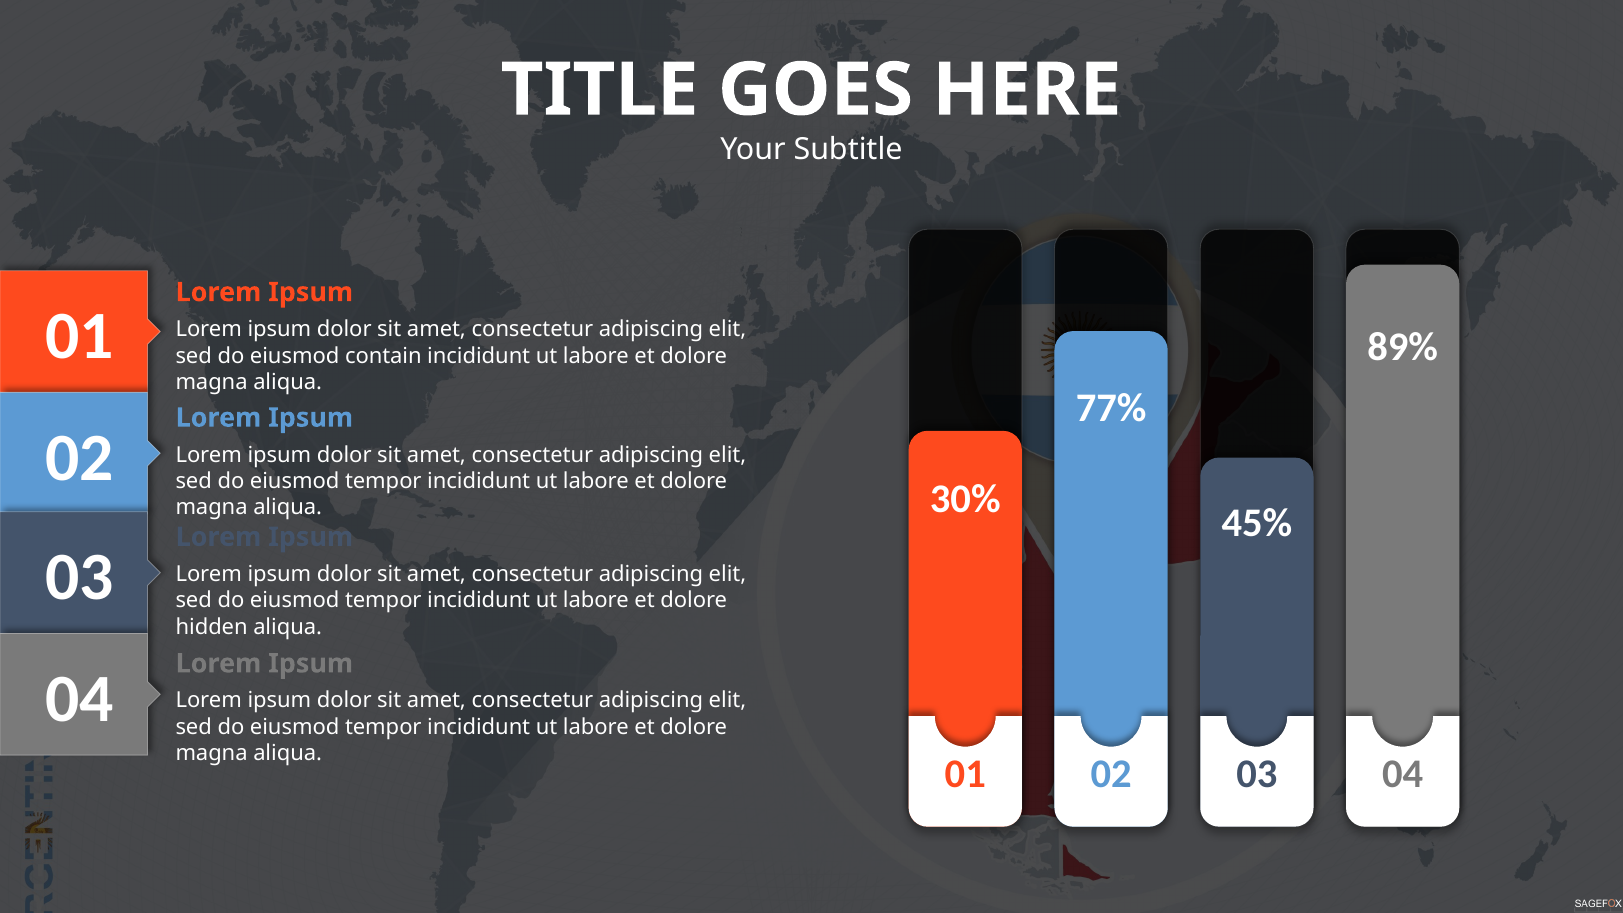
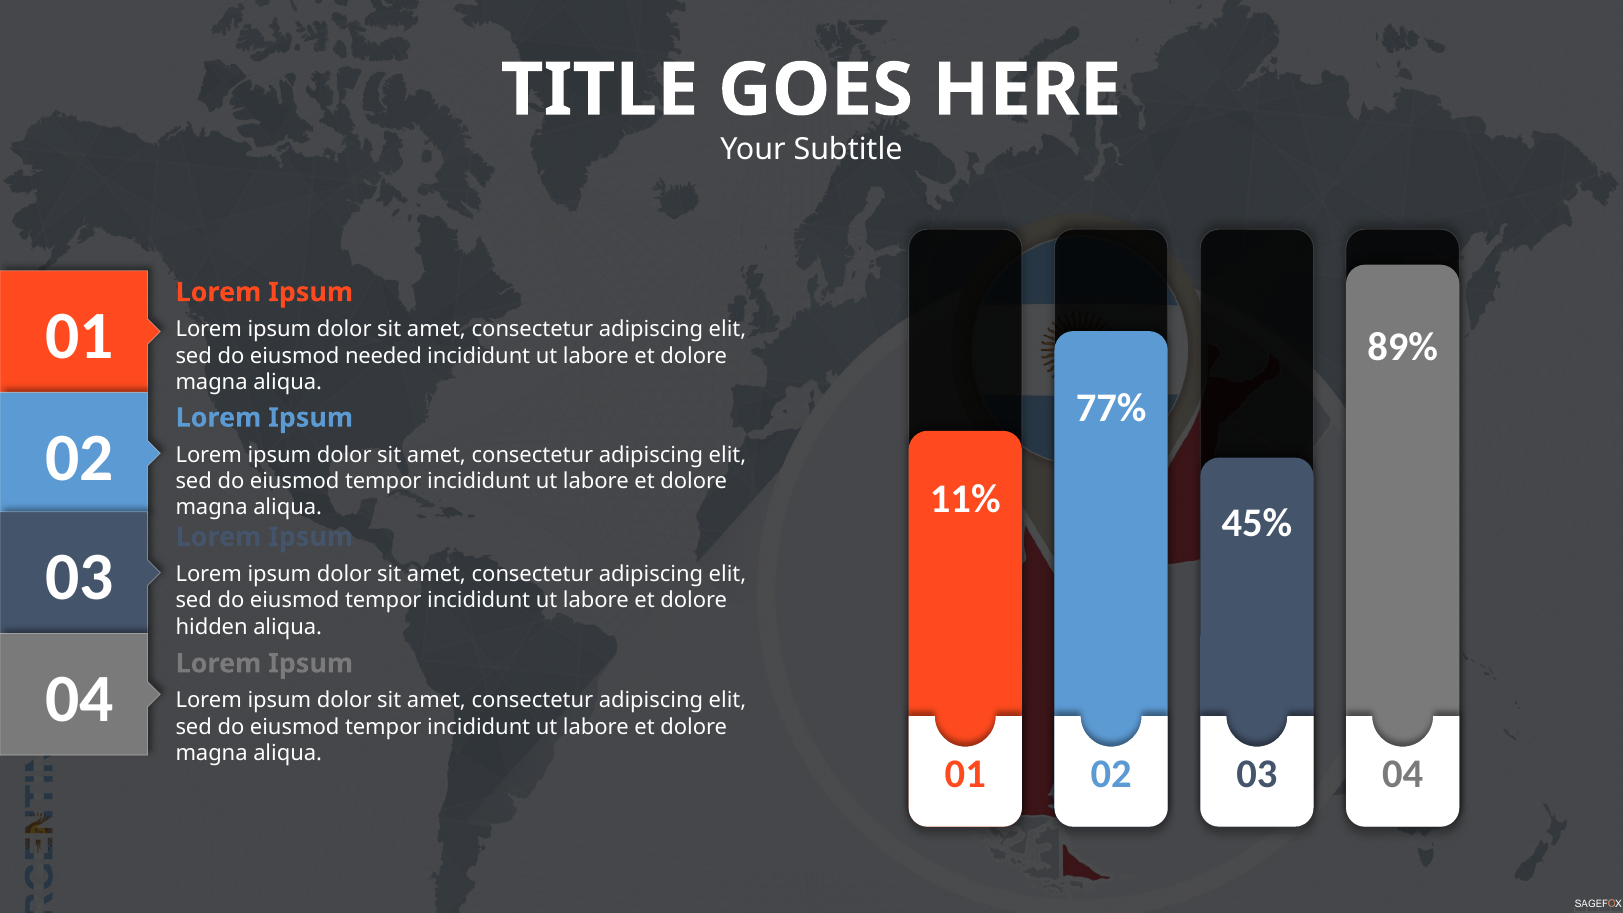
contain: contain -> needed (383, 356)
30%: 30% -> 11% (965, 499)
